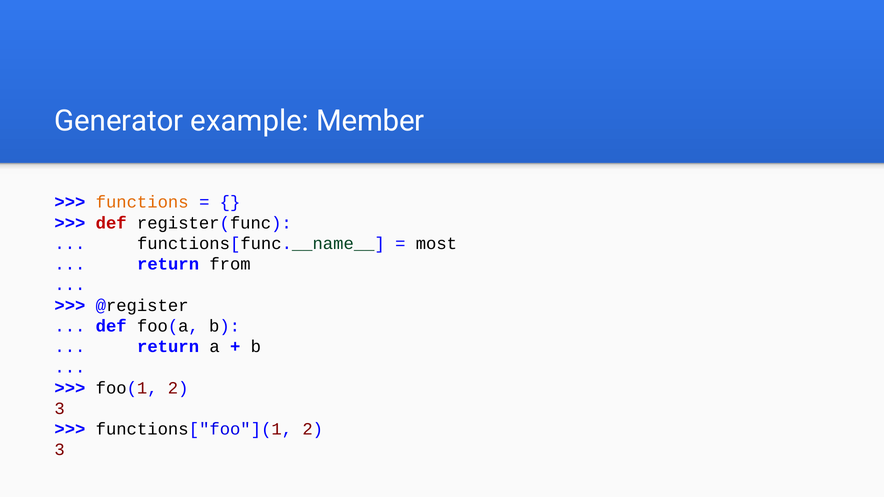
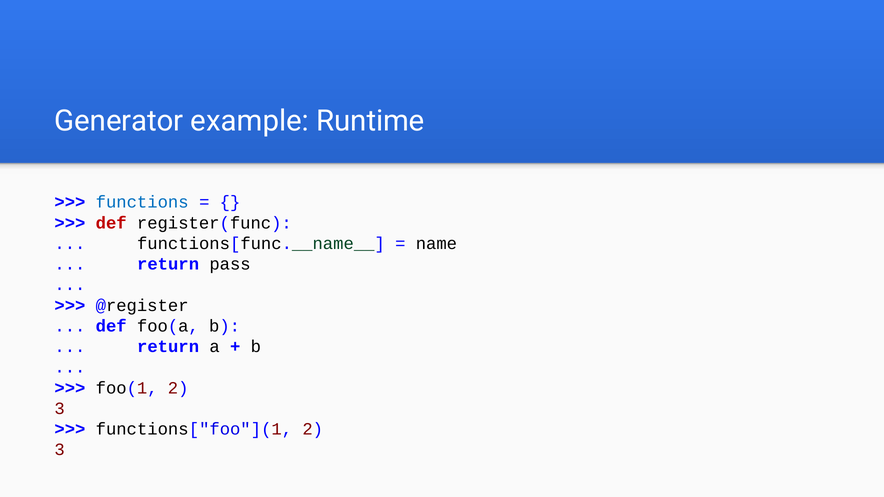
Member: Member -> Runtime (370, 121)
functions colour: orange -> blue (142, 202)
most: most -> name (436, 244)
from: from -> pass (230, 264)
